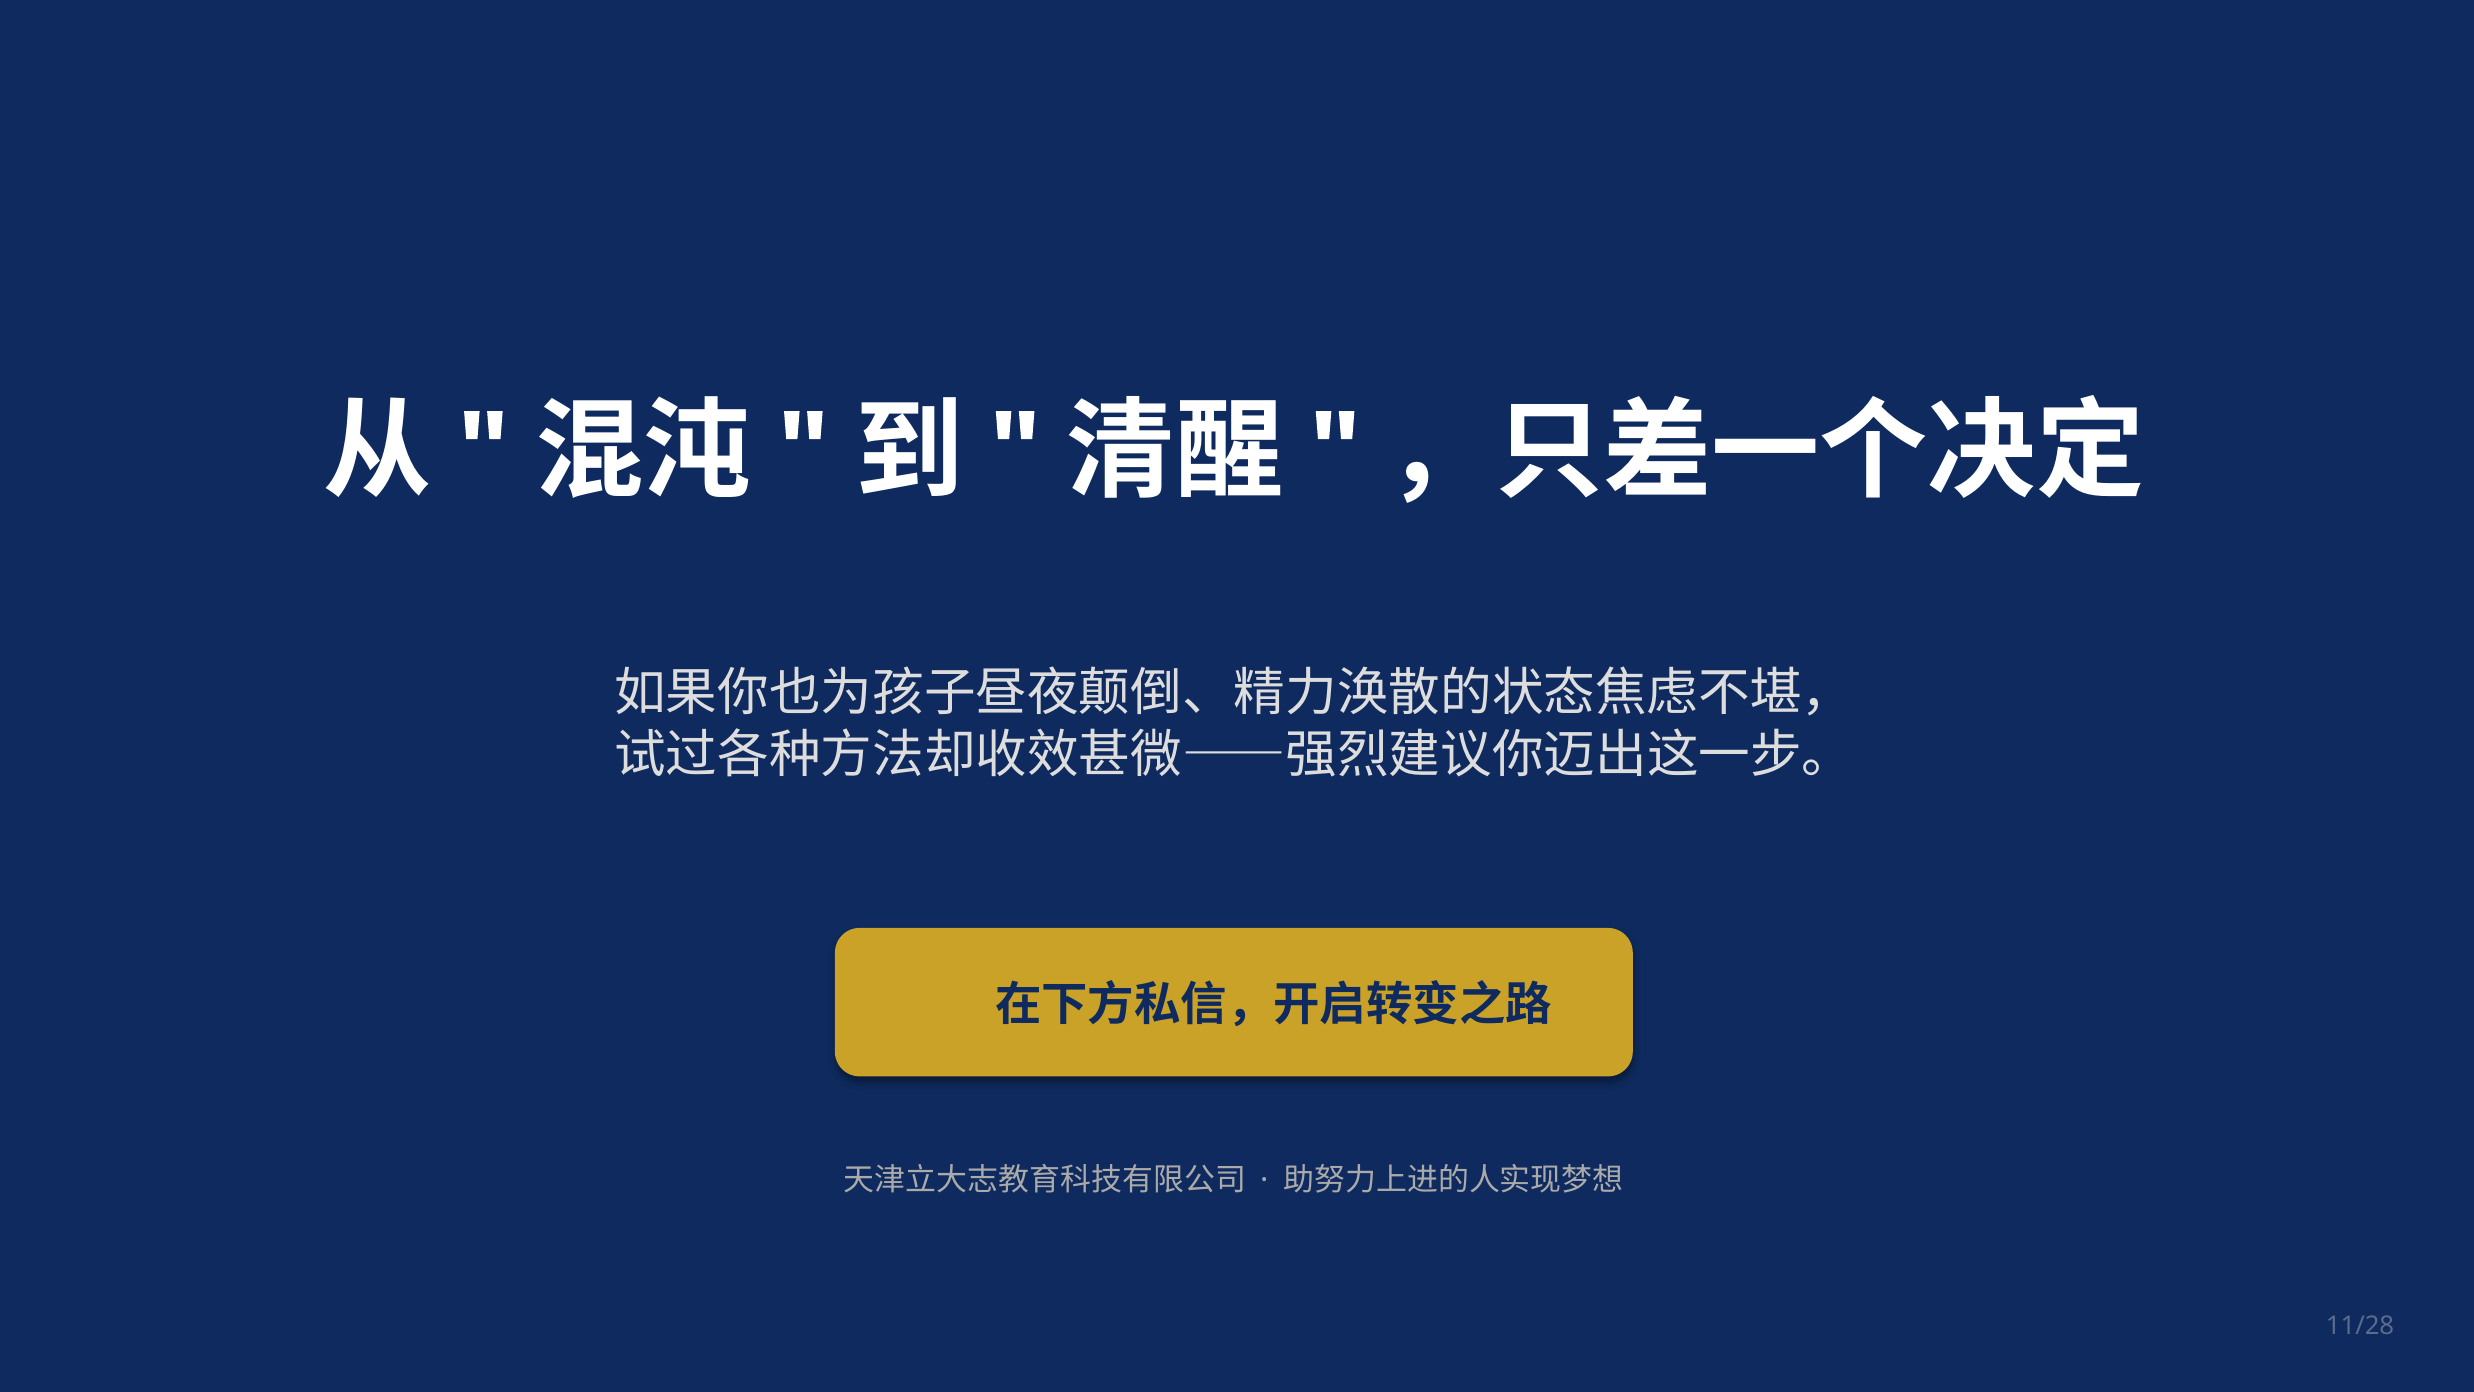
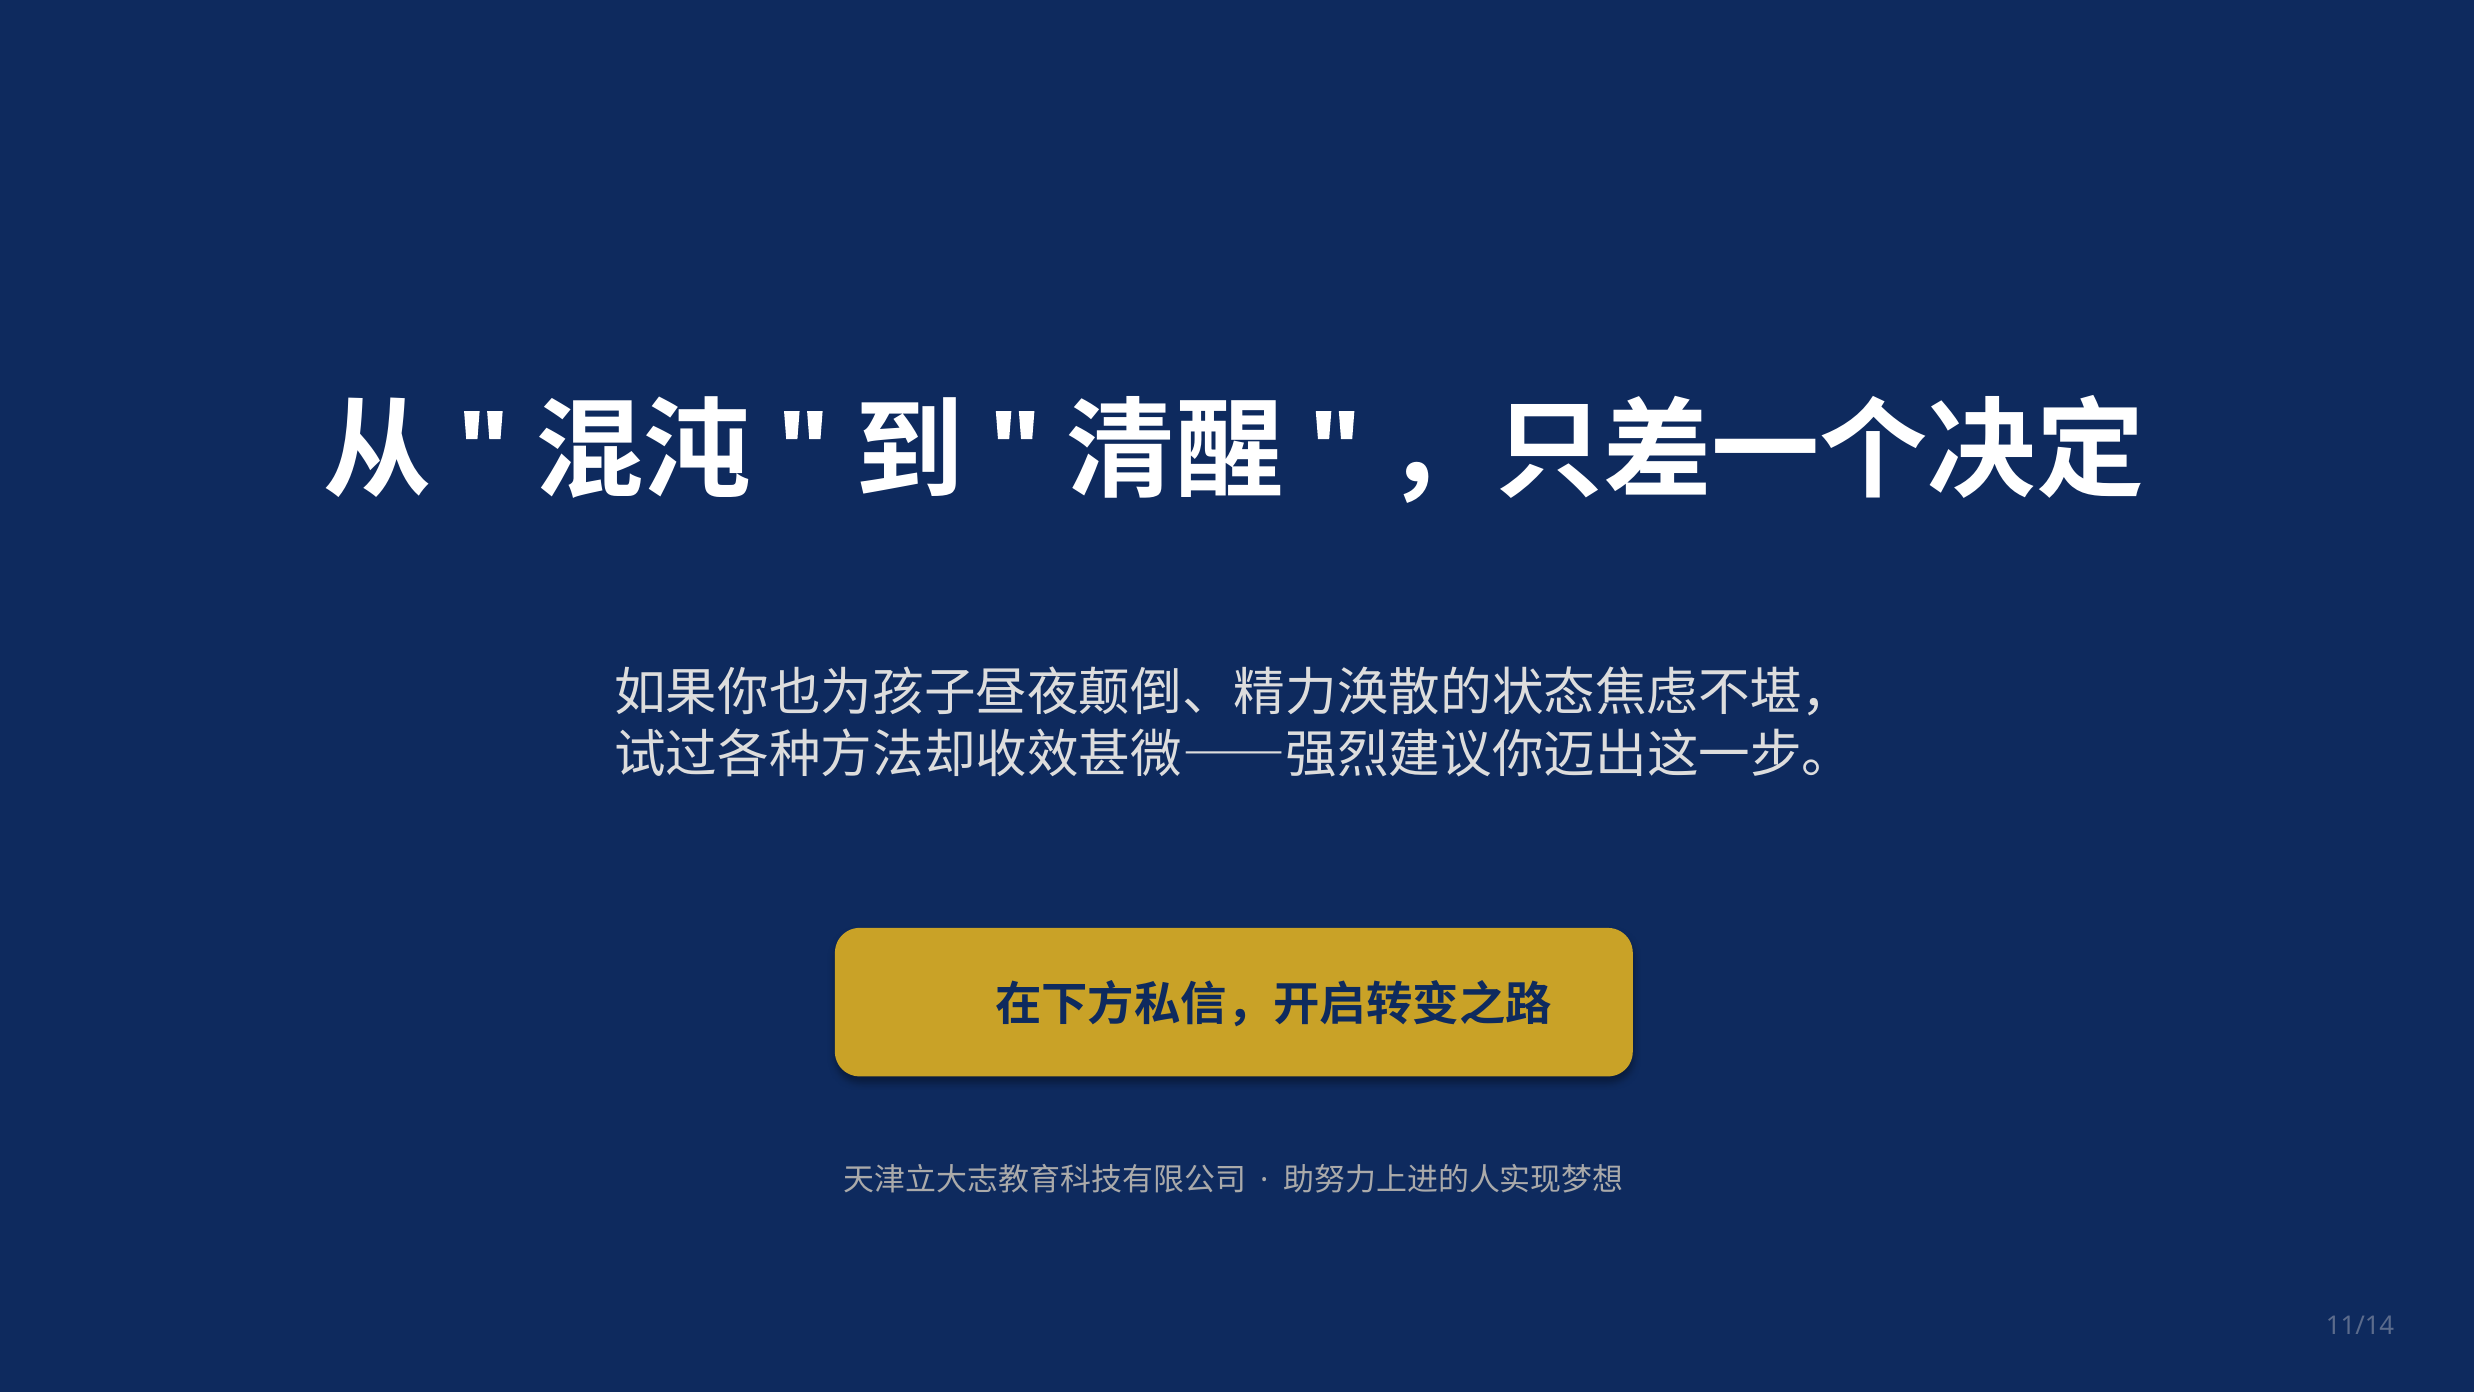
11/28: 11/28 -> 11/14 (2360, 1325)
